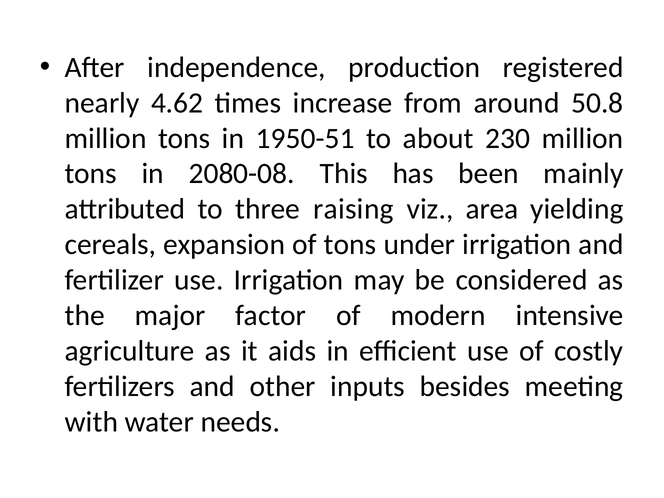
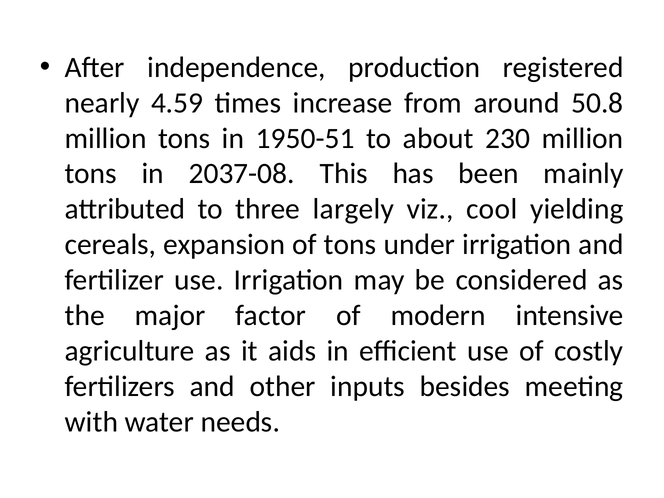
4.62: 4.62 -> 4.59 (177, 103)
2080-08: 2080-08 -> 2037-08 (242, 174)
raising: raising -> largely (353, 209)
area: area -> cool (492, 209)
